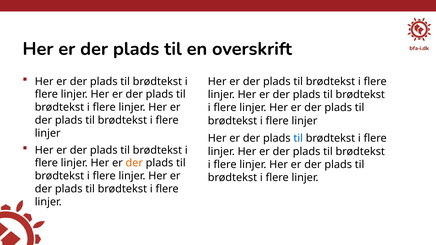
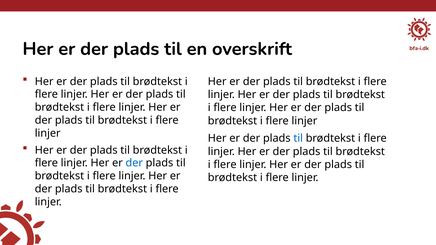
der colour: orange -> blue (134, 163)
